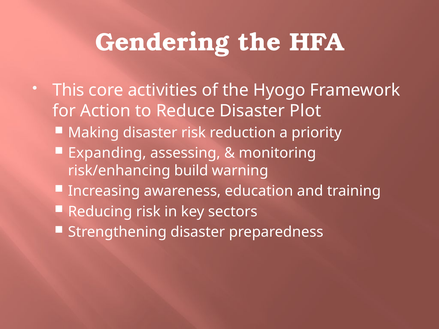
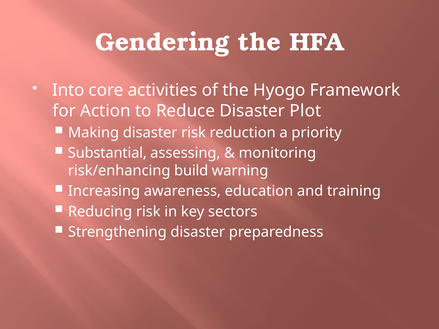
This: This -> Into (68, 90)
Expanding: Expanding -> Substantial (107, 153)
